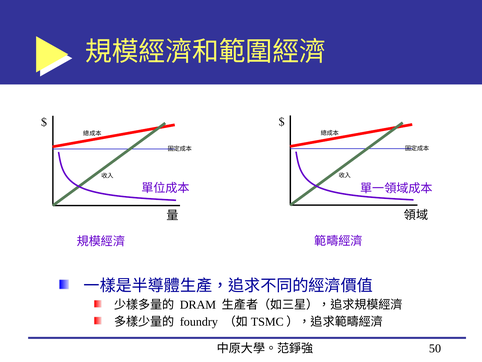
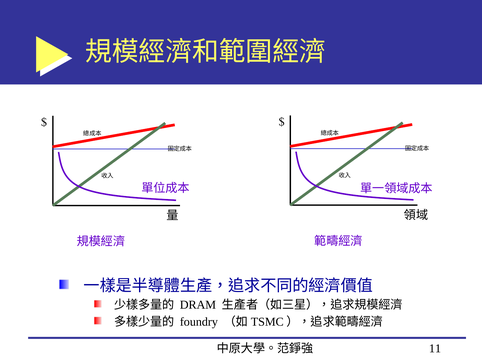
50: 50 -> 11 (435, 348)
